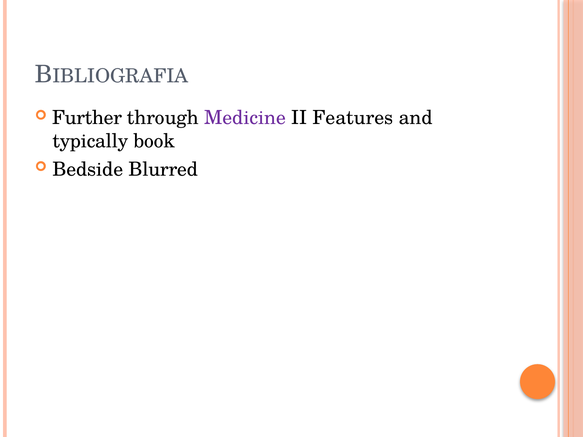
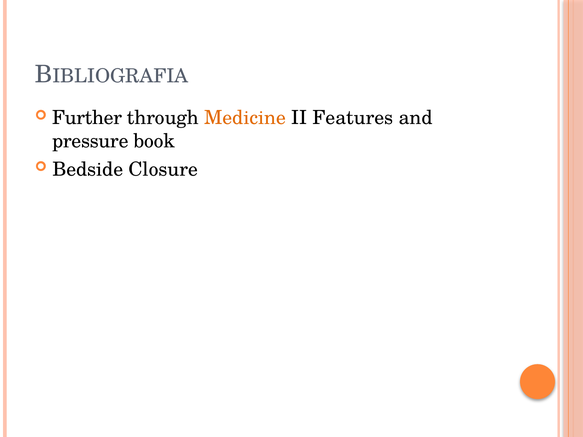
Medicine colour: purple -> orange (245, 118)
typically: typically -> pressure (90, 141)
Blurred: Blurred -> Closure (163, 169)
